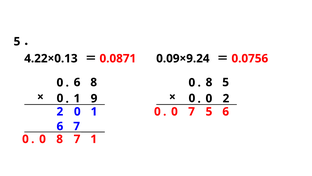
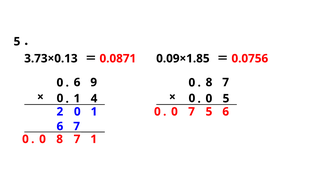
4.22×0.13: 4.22×0.13 -> 3.73×0.13 (51, 58)
0.09×9.24: 0.09×9.24 -> 0.09×1.85 (183, 58)
6 8: 8 -> 9 (94, 82)
8 5: 5 -> 7 (226, 82)
9: 9 -> 4 (94, 98)
2: 2 -> 5 (226, 98)
